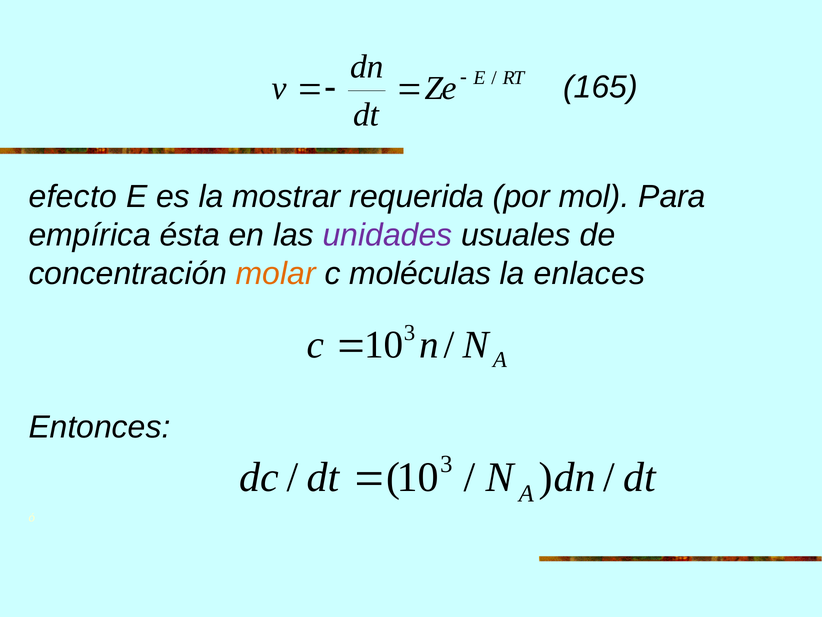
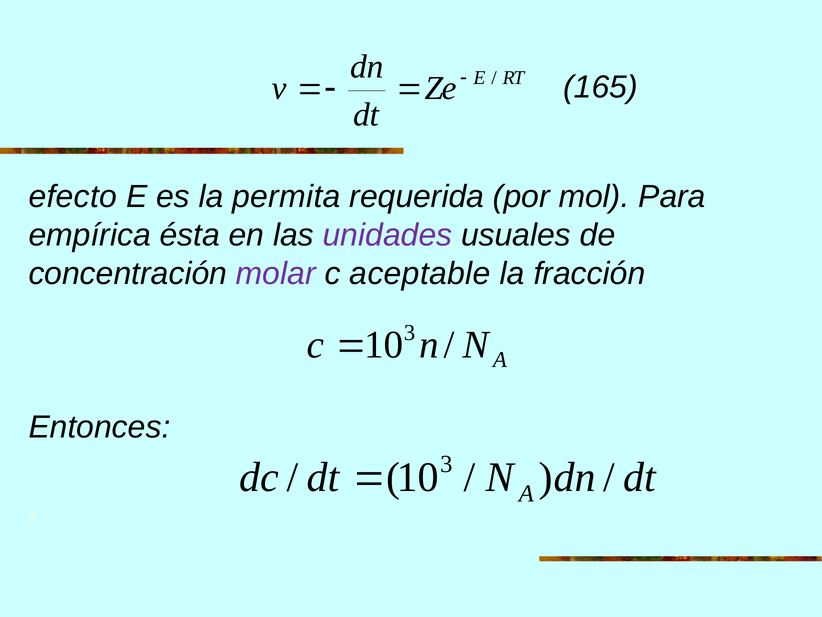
mostrar: mostrar -> permita (286, 197)
molar colour: orange -> purple (276, 273)
moléculas: moléculas -> aceptable (420, 273)
enlaces: enlaces -> fracción (589, 273)
